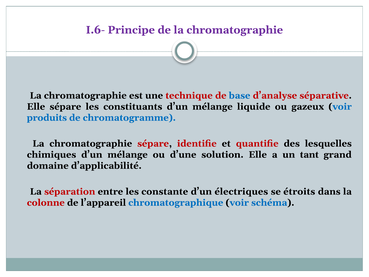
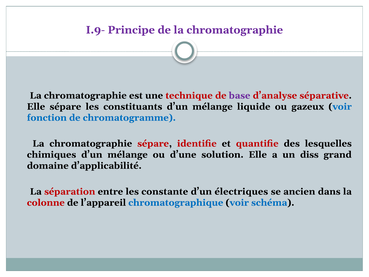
I.6-: I.6- -> I.9- (95, 30)
base colour: blue -> purple (240, 95)
produits: produits -> fonction (47, 118)
tant: tant -> diss (309, 154)
étroits: étroits -> ancien (299, 191)
